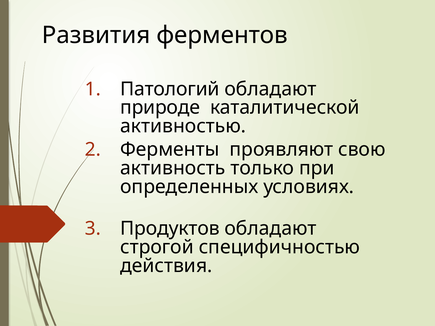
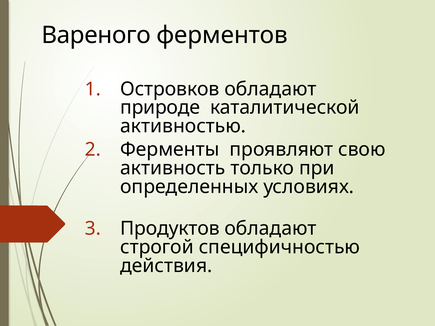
Развития: Развития -> Вареного (96, 35)
Патологий: Патологий -> Островков (170, 89)
